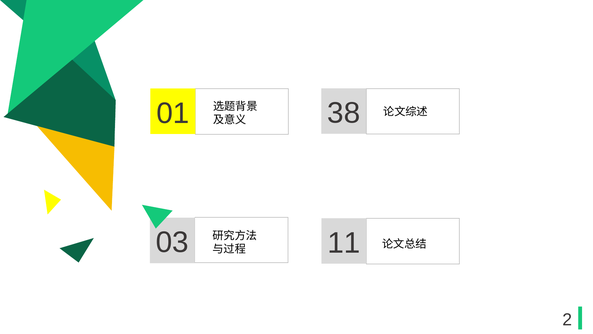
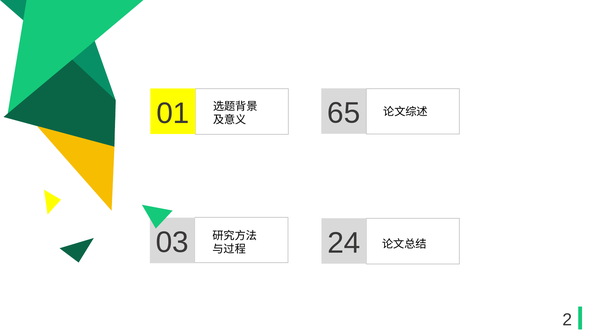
38: 38 -> 65 (344, 113)
11: 11 -> 24 (344, 243)
